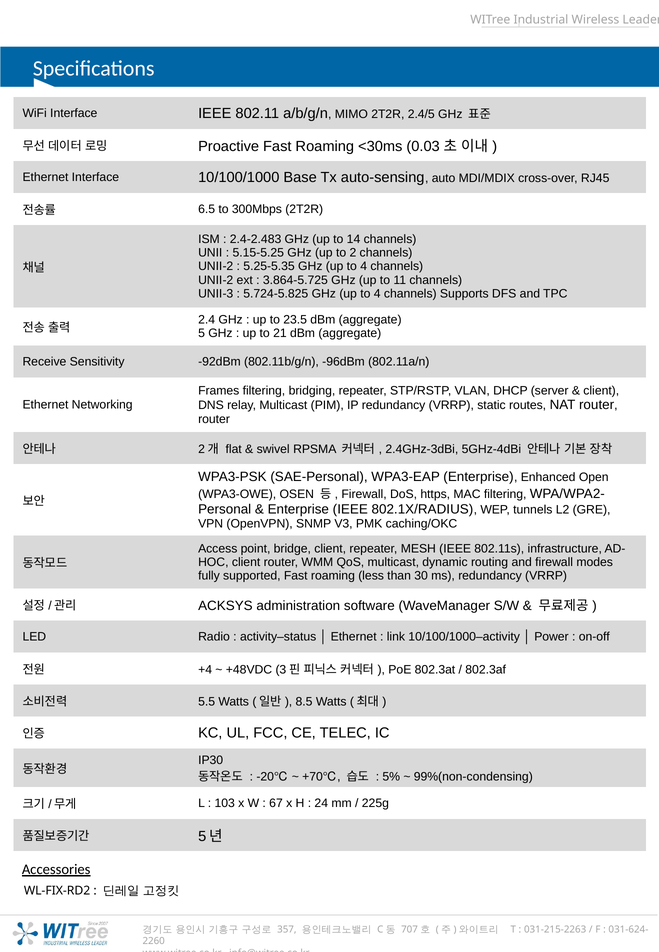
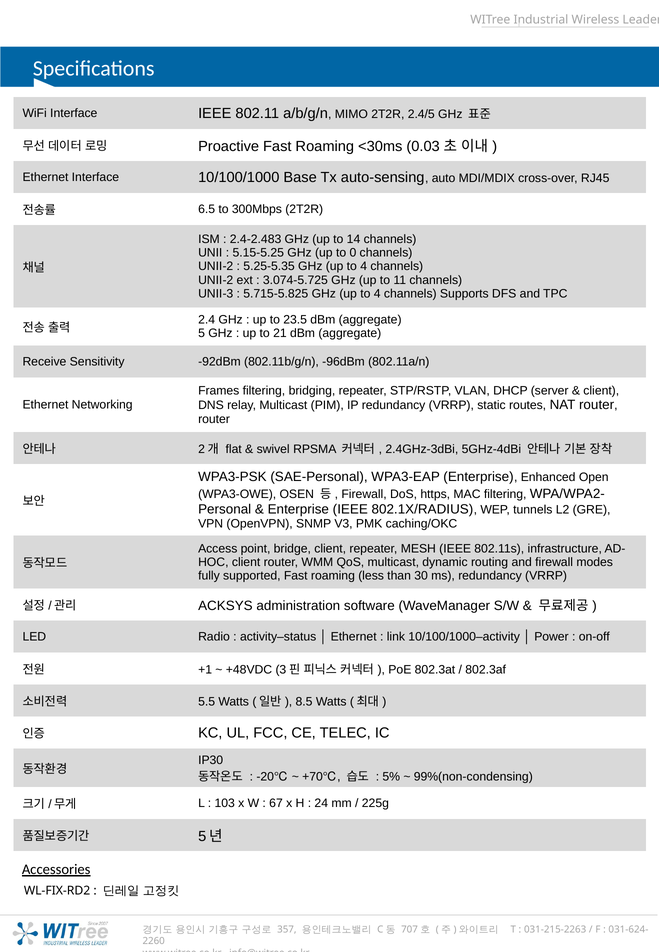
2: 2 -> 0 (353, 253)
3.864-5.725: 3.864-5.725 -> 3.074-5.725 (295, 280)
5.724-5.825: 5.724-5.825 -> 5.715-5.825 (276, 294)
+4: +4 -> +1 (205, 670)
